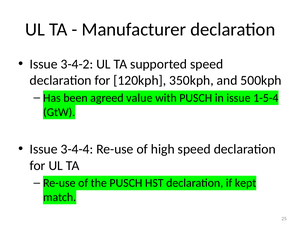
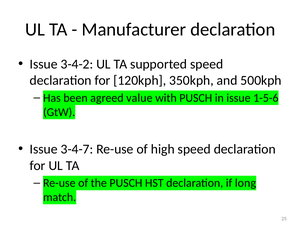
1-5-4: 1-5-4 -> 1-5-6 (266, 98)
3-4-4: 3-4-4 -> 3-4-7 (77, 149)
kept: kept -> long (245, 183)
